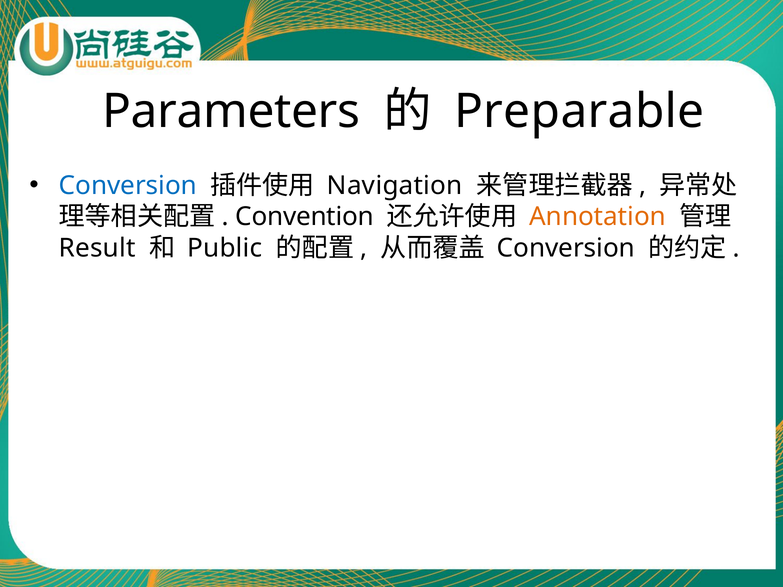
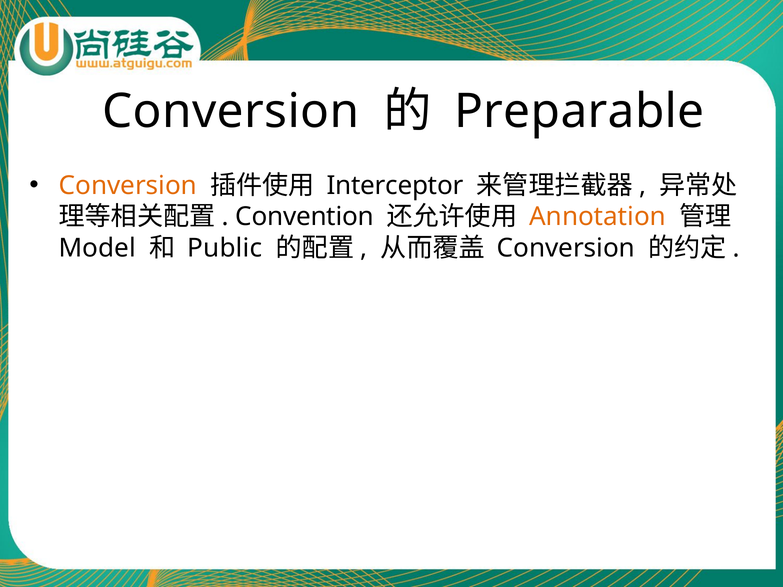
Parameters: Parameters -> Conversion (231, 112)
Conversion colour: blue -> orange (128, 186)
Navigation: Navigation -> Interceptor (395, 186)
Result: Result -> Model (97, 248)
